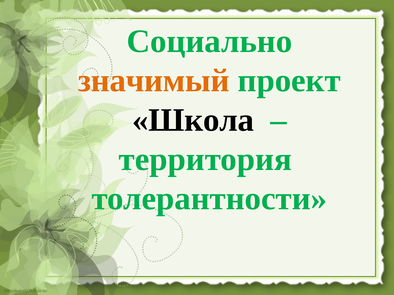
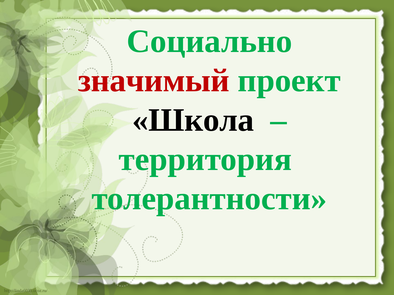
значимый colour: orange -> red (154, 81)
